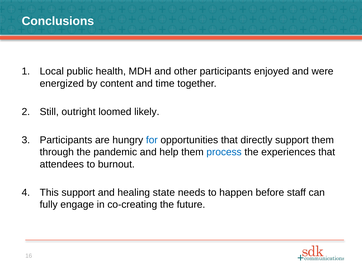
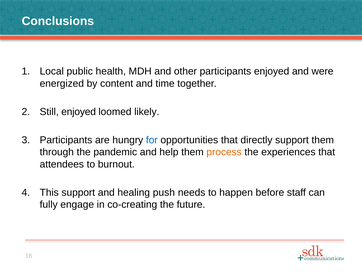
Still outright: outright -> enjoyed (79, 112)
process colour: blue -> orange (224, 152)
state: state -> push (164, 192)
